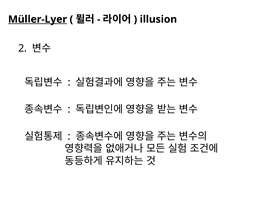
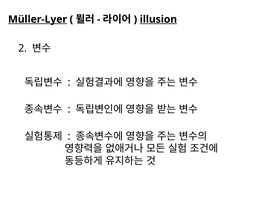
illusion underline: none -> present (158, 19)
